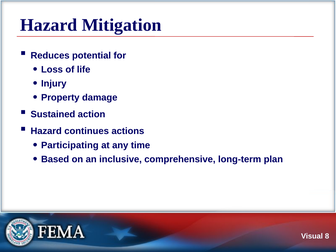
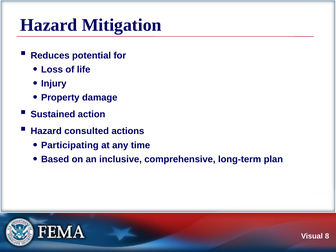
continues: continues -> consulted (87, 131)
